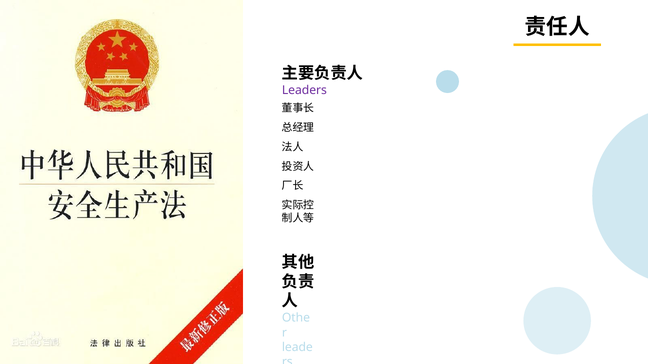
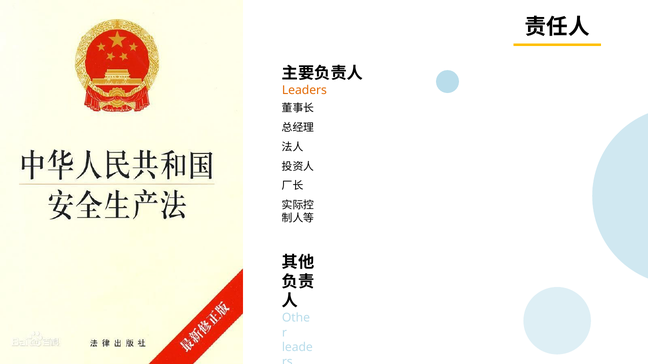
Leaders colour: purple -> orange (304, 90)
